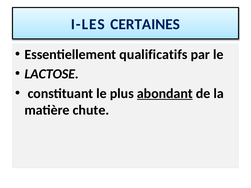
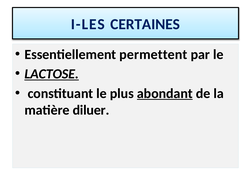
qualificatifs: qualificatifs -> permettent (153, 55)
LACTOSE underline: none -> present (52, 74)
chute: chute -> diluer (91, 110)
